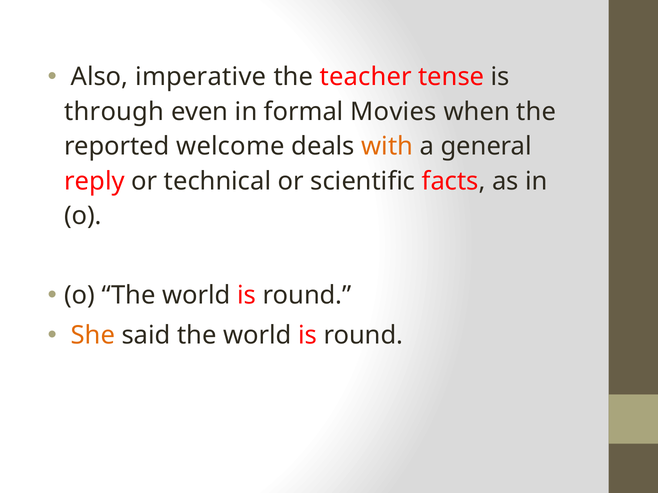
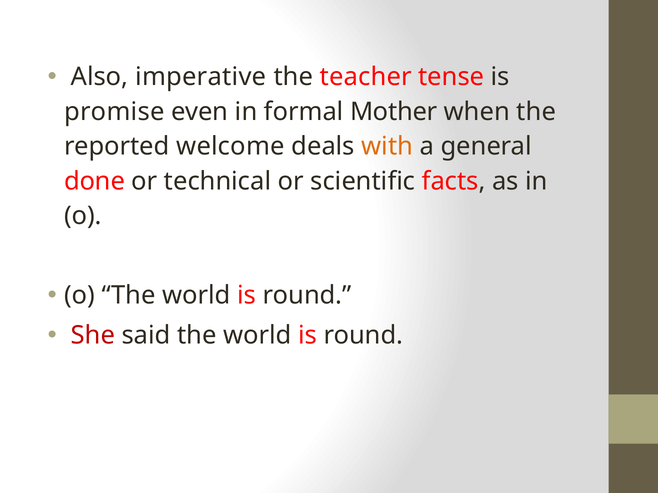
through: through -> promise (114, 112)
Movies: Movies -> Mother (394, 112)
reply: reply -> done (95, 181)
She colour: orange -> red (93, 336)
